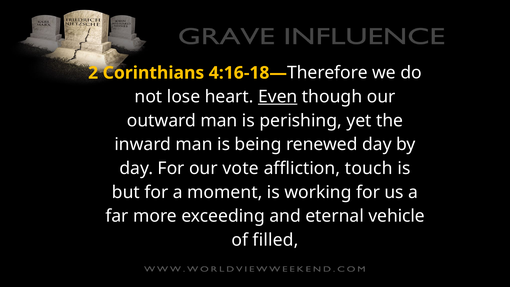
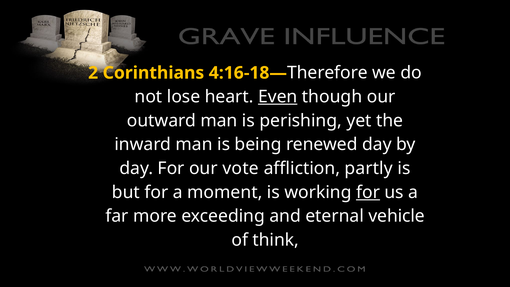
touch: touch -> partly (369, 168)
for underline: none -> present (368, 192)
filled: filled -> think (276, 240)
